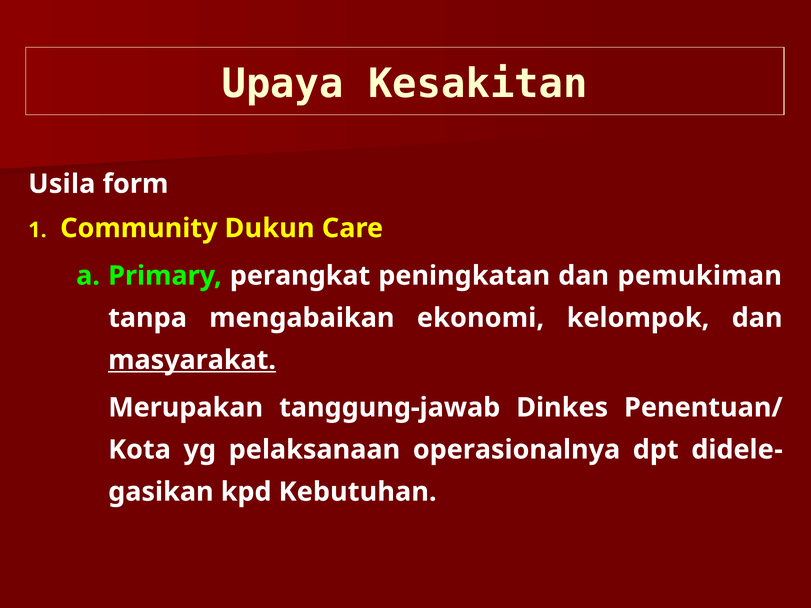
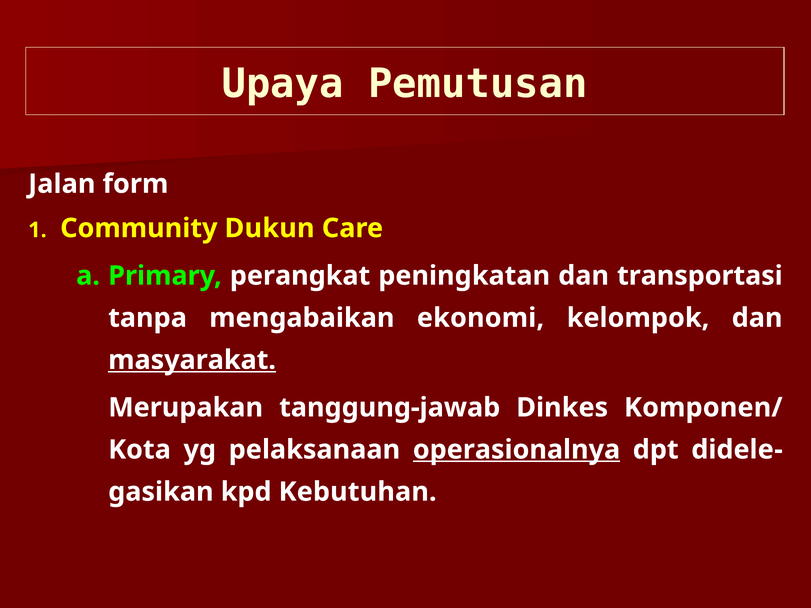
Kesakitan: Kesakitan -> Pemutusan (478, 84)
Usila: Usila -> Jalan (62, 184)
pemukiman: pemukiman -> transportasi (700, 276)
Penentuan/: Penentuan/ -> Komponen/ (703, 408)
operasionalnya underline: none -> present (516, 450)
